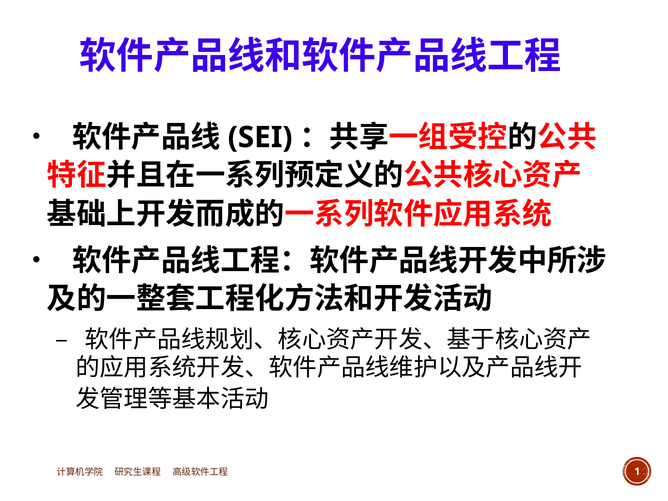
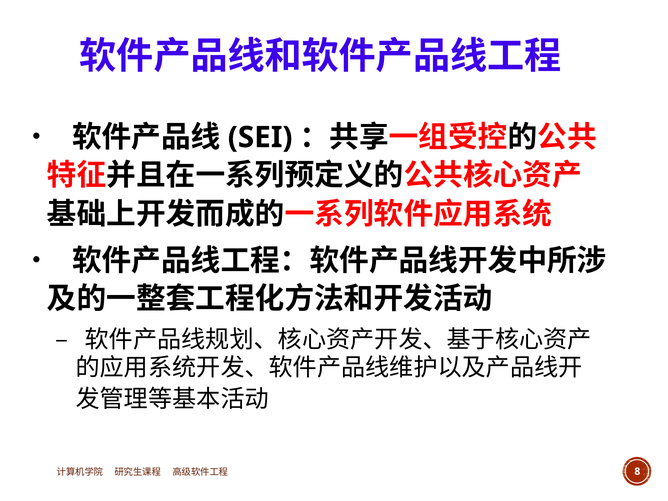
1: 1 -> 8 (637, 471)
